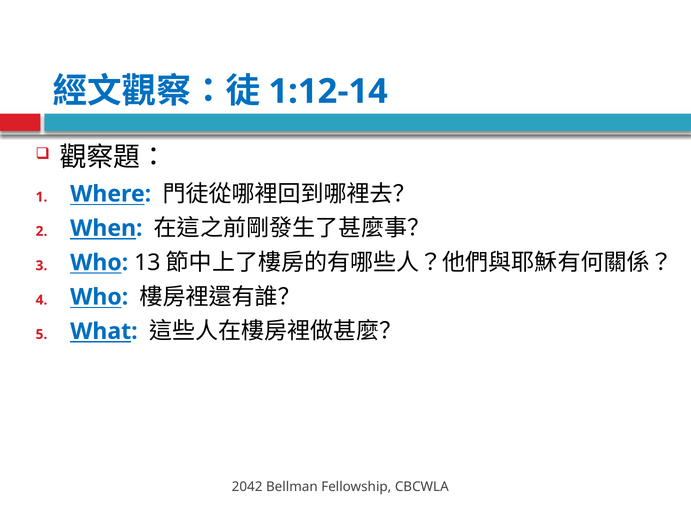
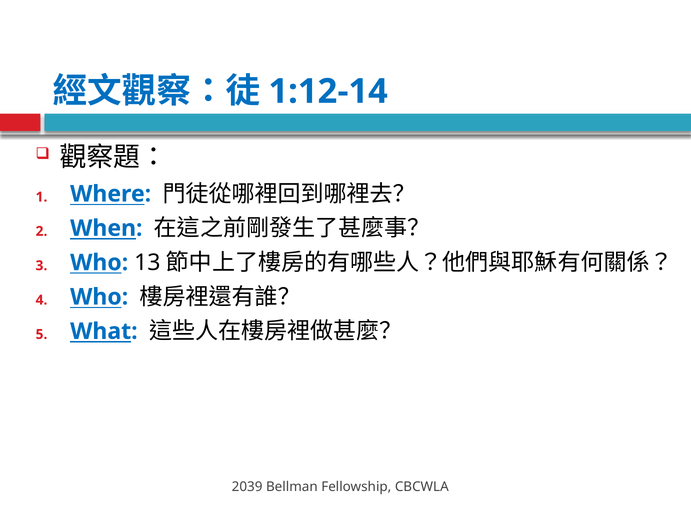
2042: 2042 -> 2039 (247, 487)
